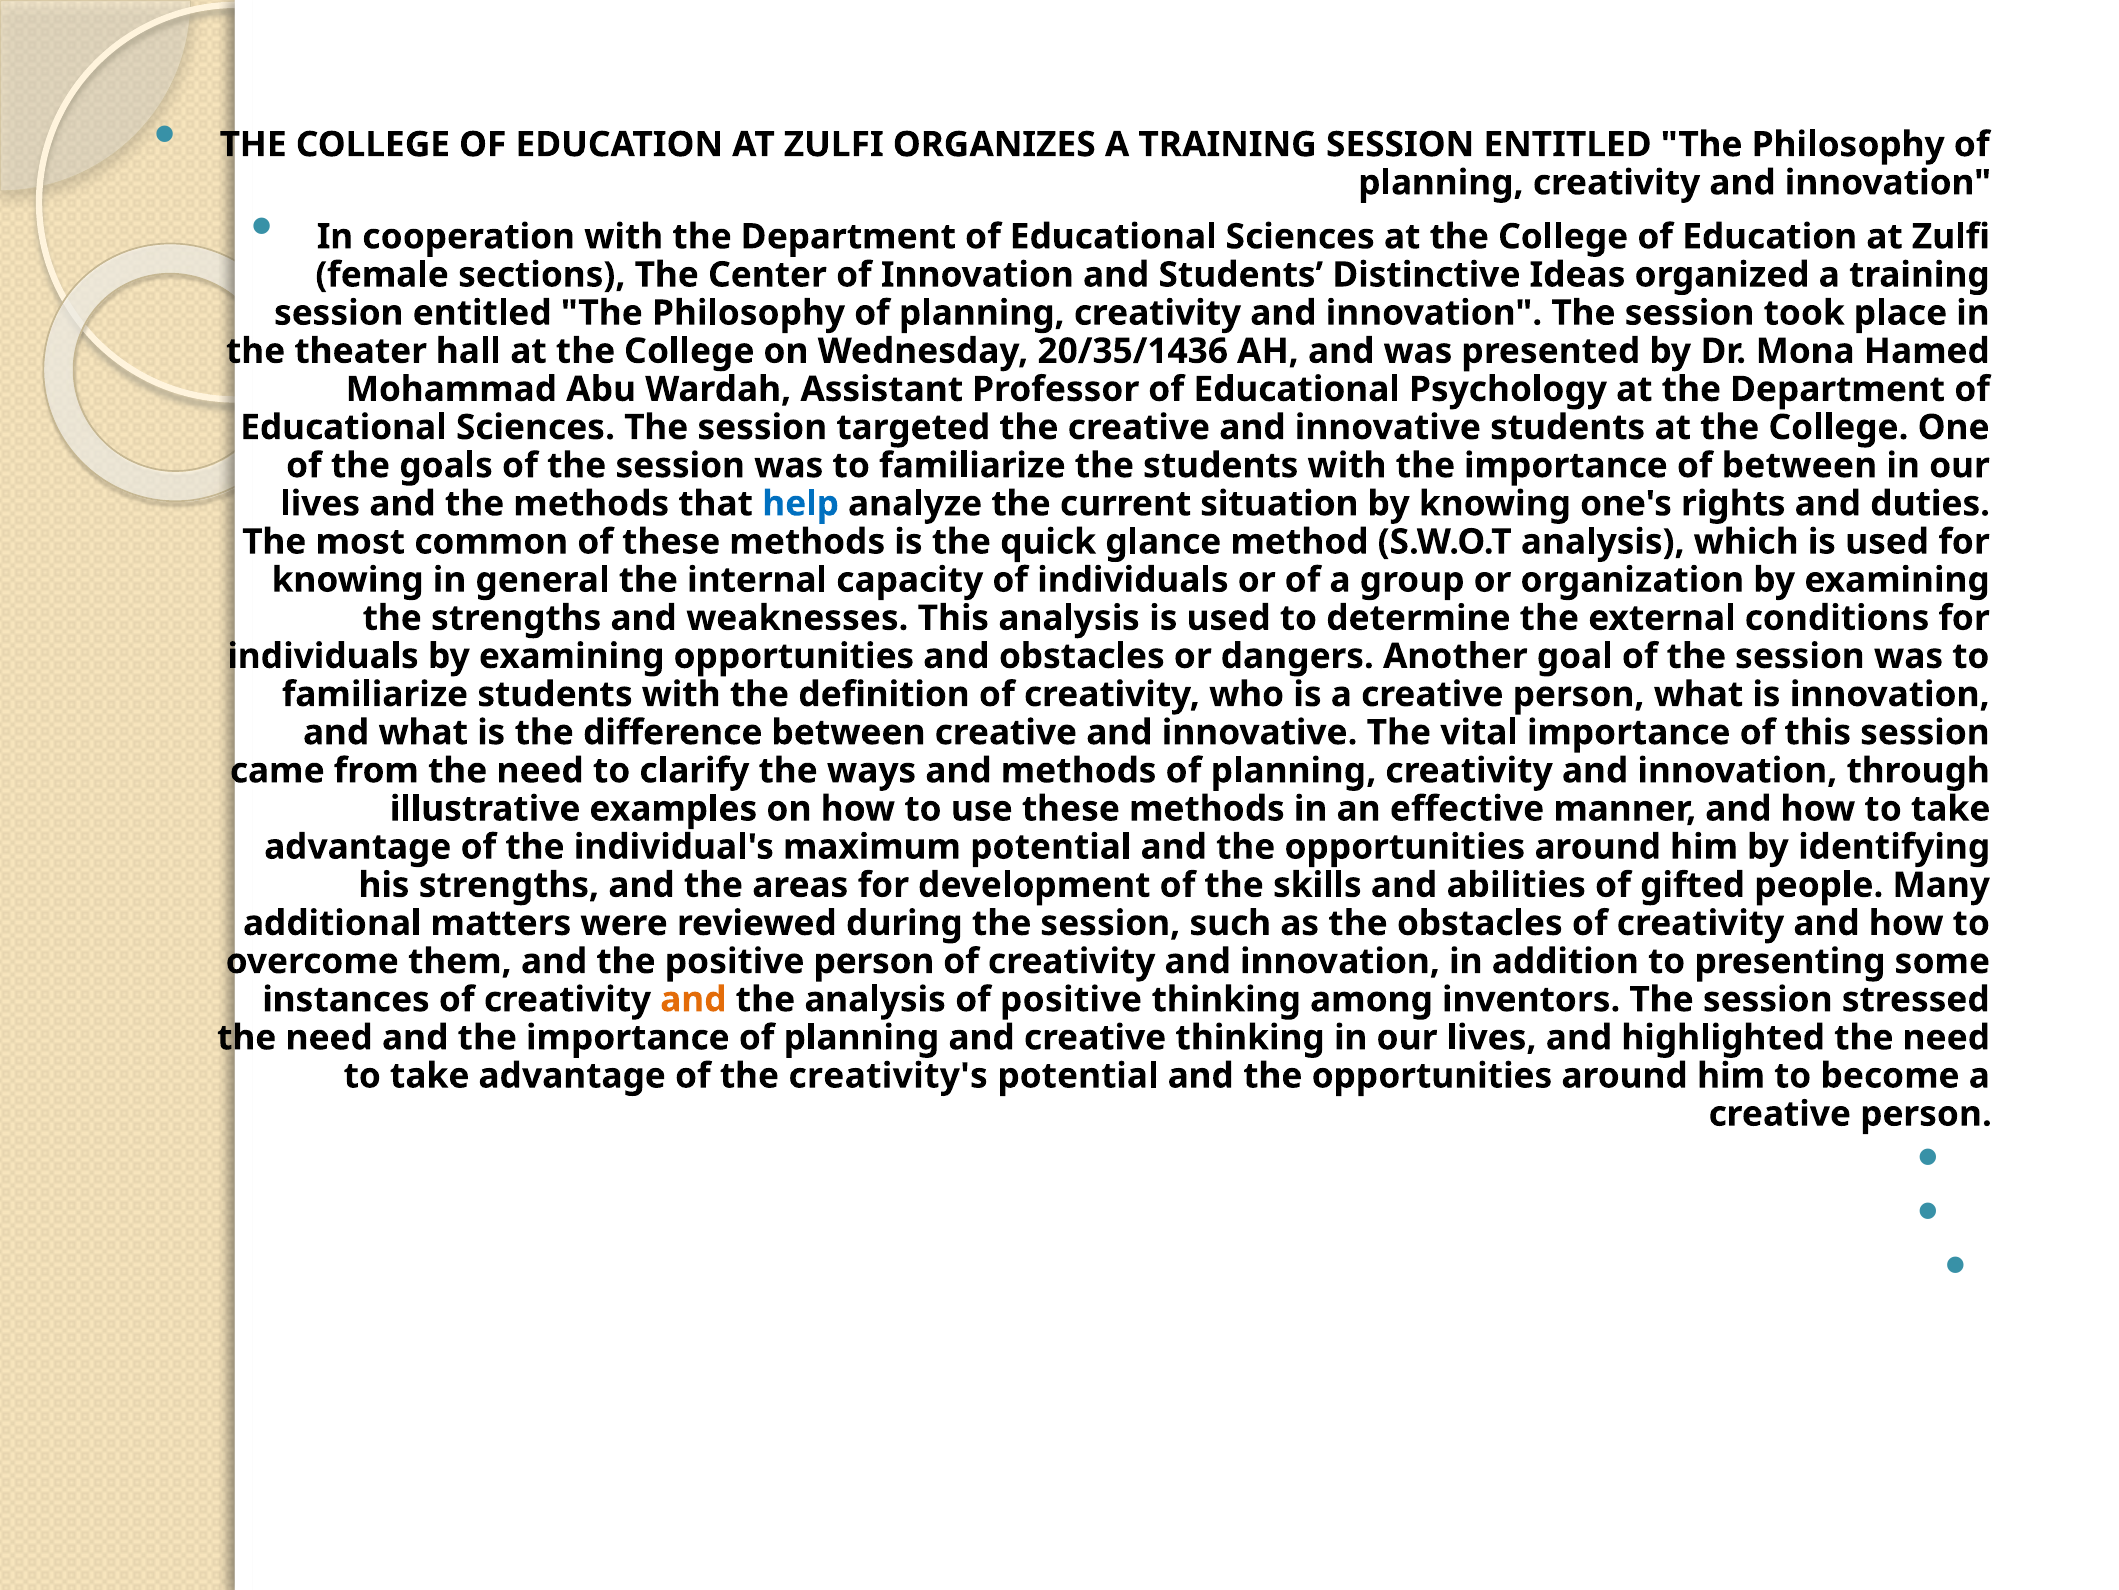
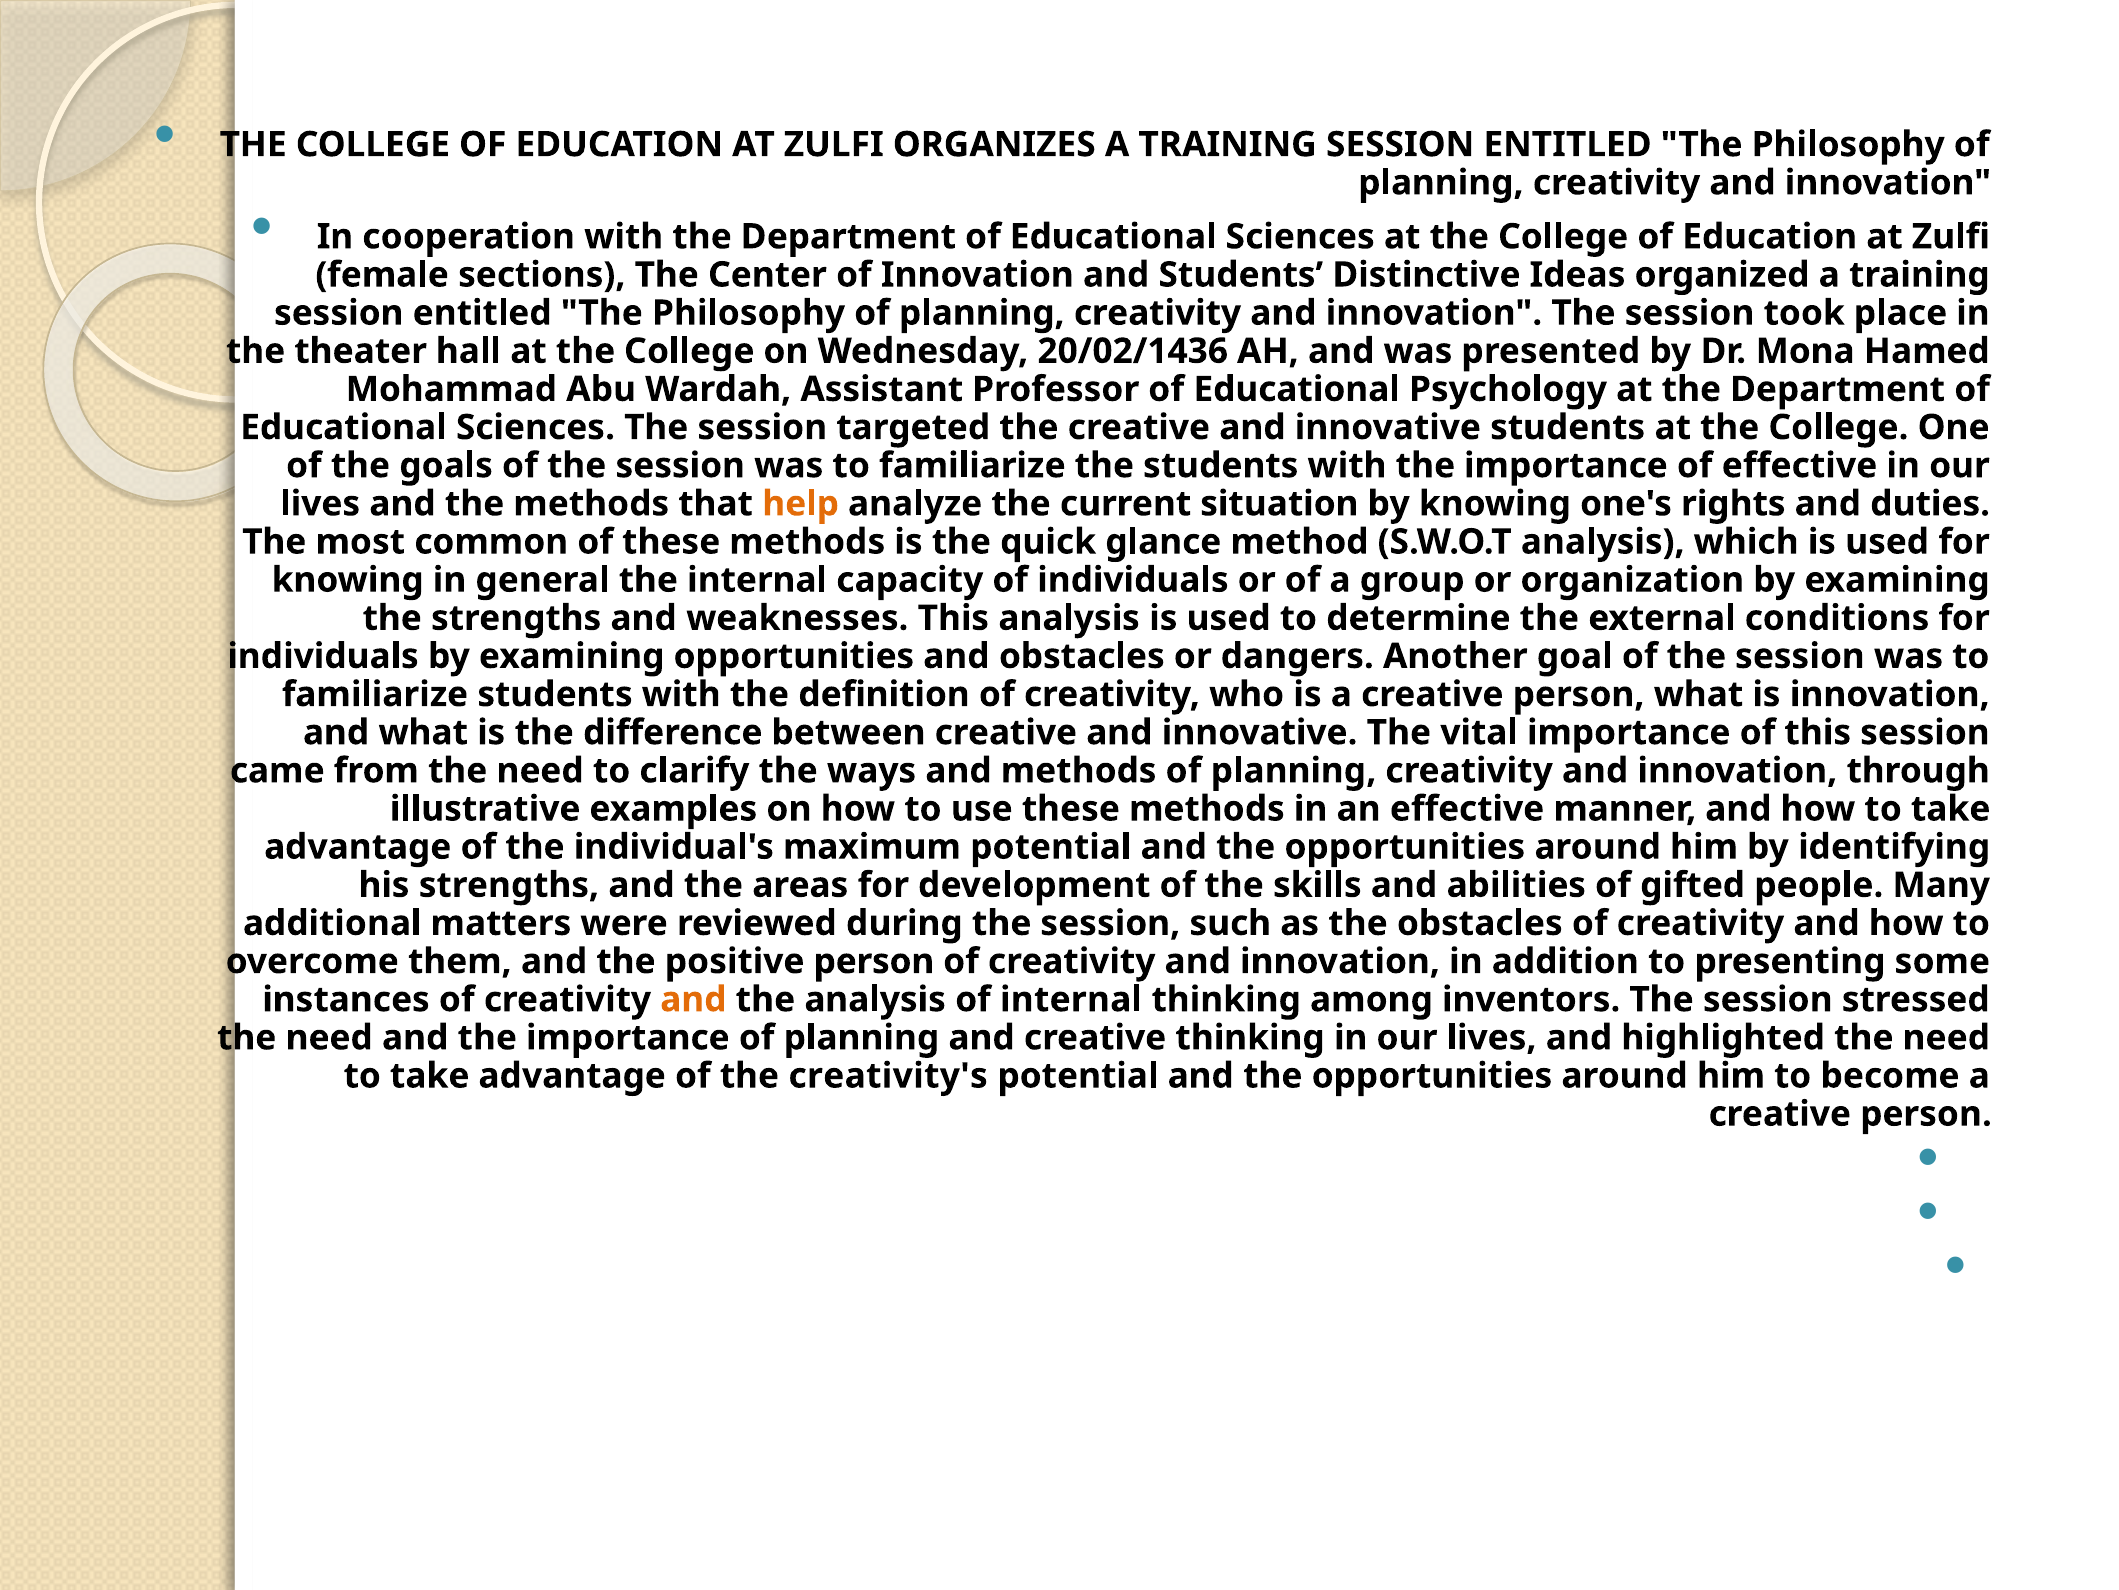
20/35/1436: 20/35/1436 -> 20/02/1436 (1133, 351)
of between: between -> effective (1800, 465)
help colour: blue -> orange (801, 504)
of positive: positive -> internal (1071, 999)
